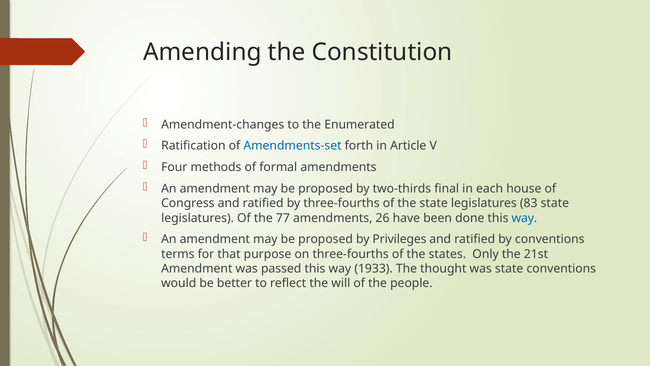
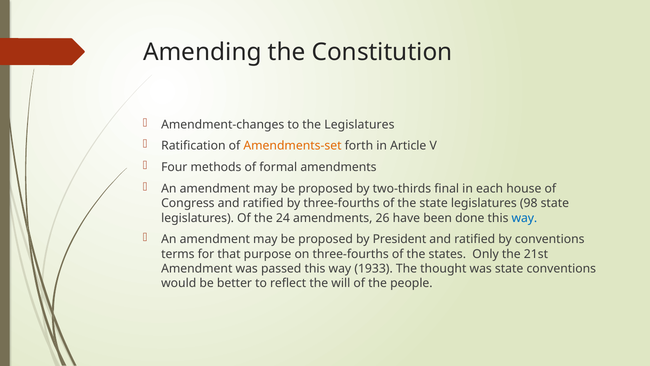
the Enumerated: Enumerated -> Legislatures (359, 124)
Amendments-set colour: blue -> orange (292, 146)
83: 83 -> 98 (529, 203)
77: 77 -> 24 (283, 218)
Privileges: Privileges -> President (399, 239)
